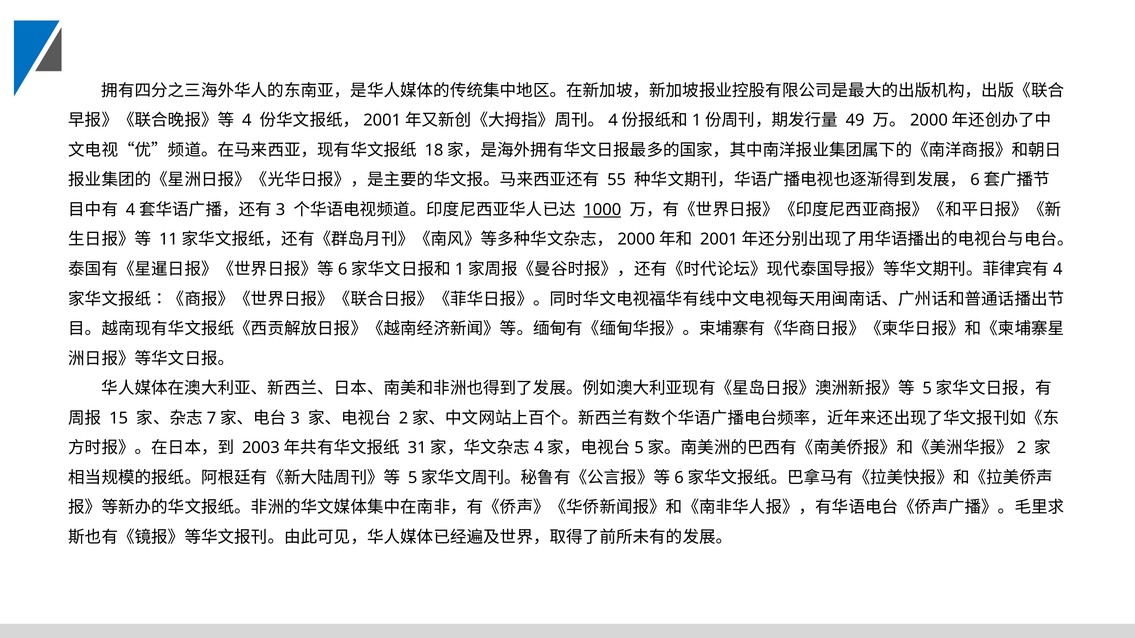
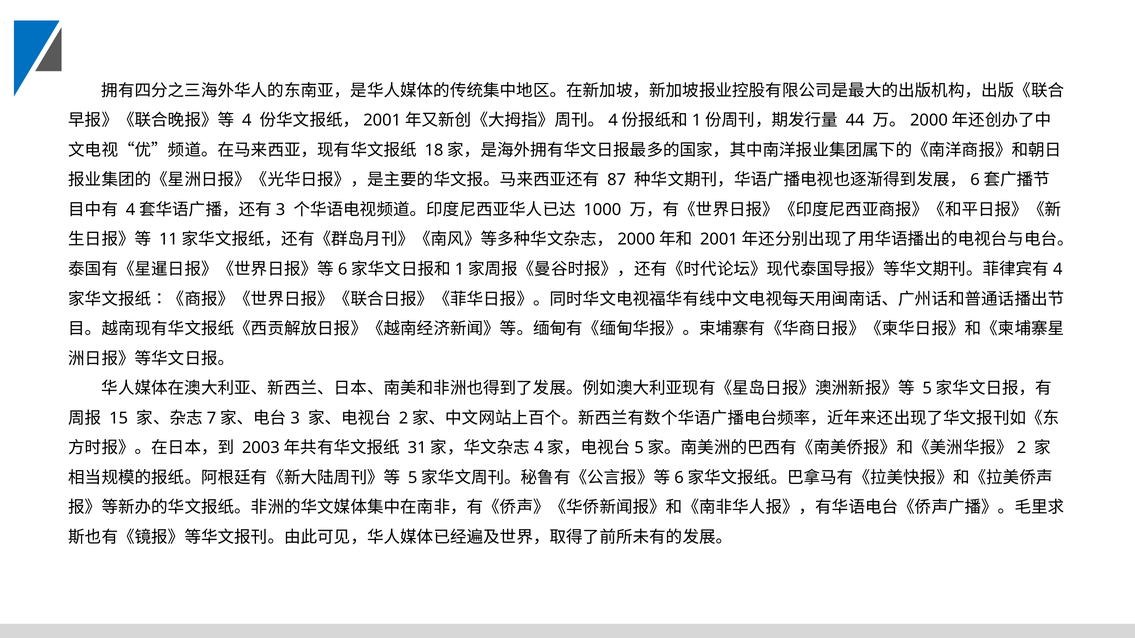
49: 49 -> 44 (855, 121)
55: 55 -> 87 (617, 180)
1000 underline: present -> none (602, 210)
